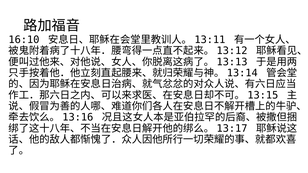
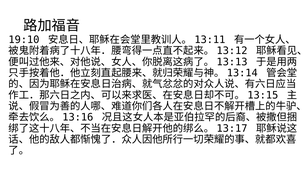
16:10: 16:10 -> 19:10 (24, 40)
